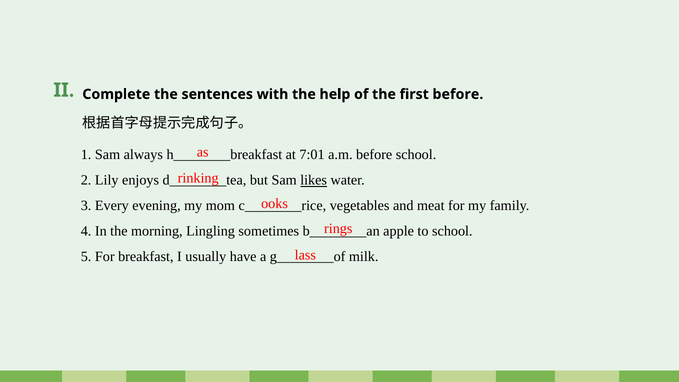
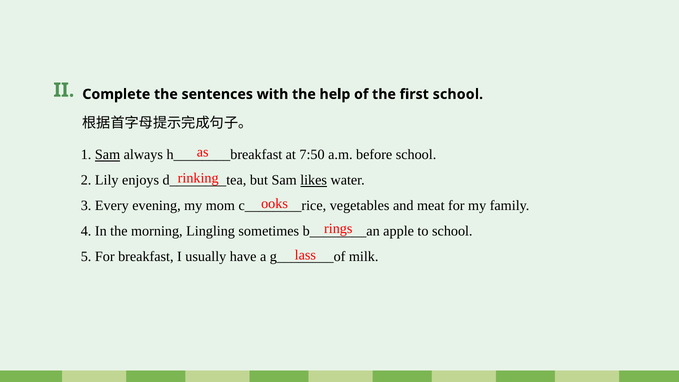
first before: before -> school (458, 94)
Sam underline: none -> present (108, 155)
7:01: 7:01 -> 7:50 (312, 155)
